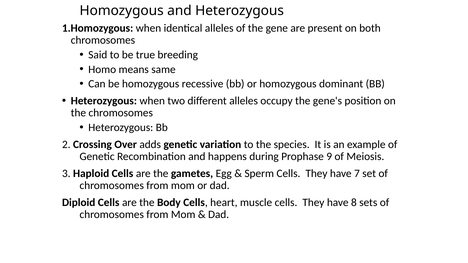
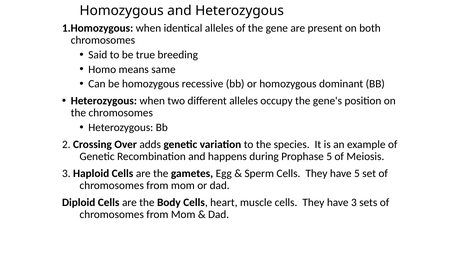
Prophase 9: 9 -> 5 (329, 157)
have 7: 7 -> 5 (357, 174)
have 8: 8 -> 3 (354, 203)
